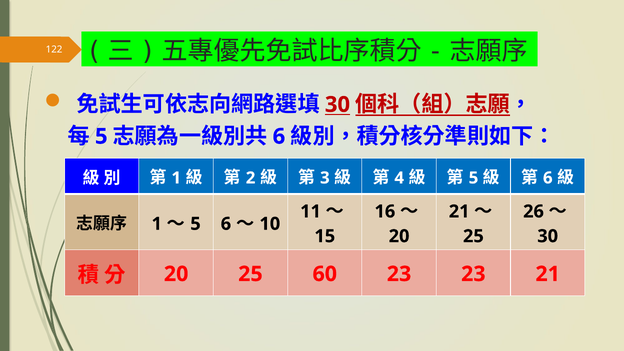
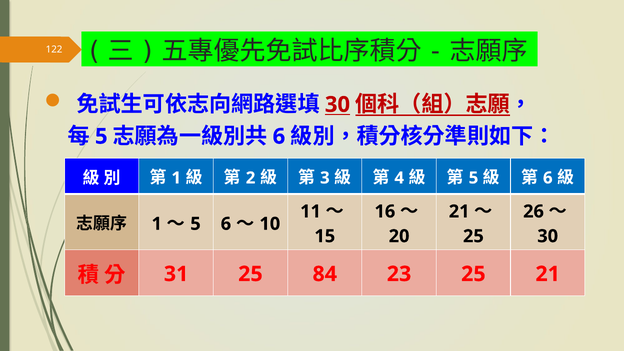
20: 20 -> 31 (176, 274)
60: 60 -> 84 (325, 274)
23 23: 23 -> 25 (473, 274)
